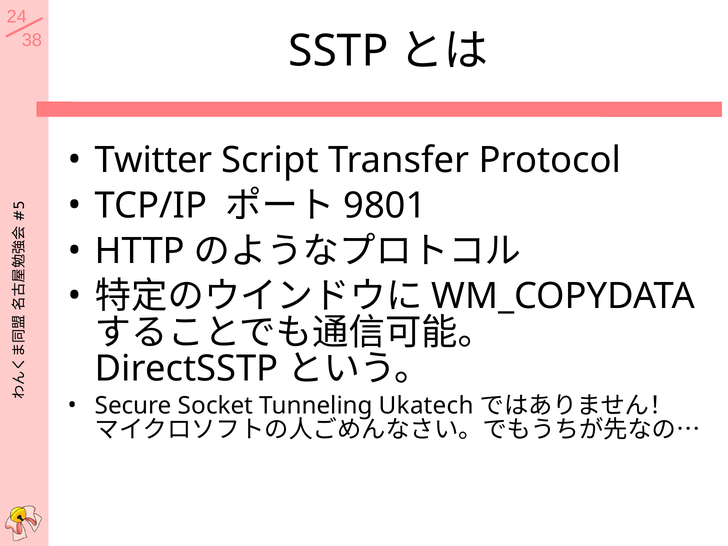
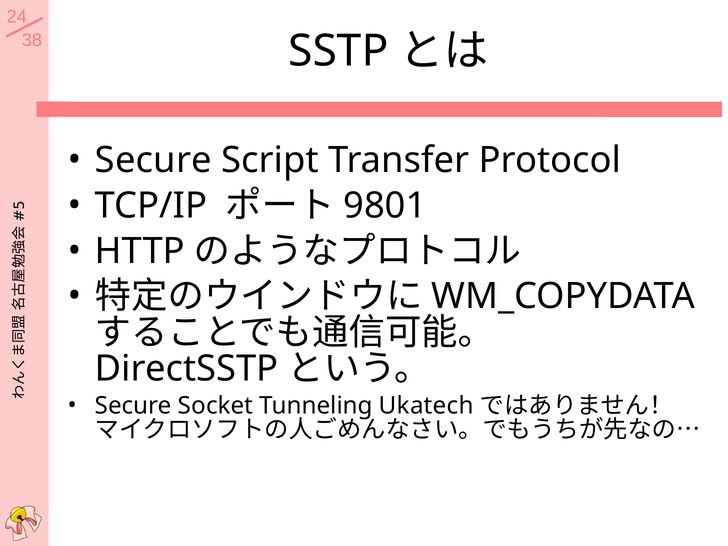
Twitter: Twitter -> Secure (153, 160)
